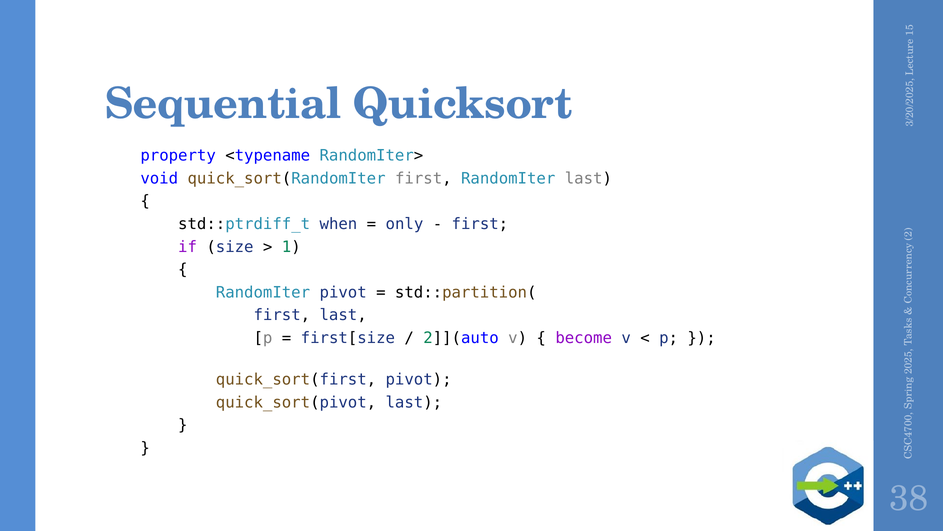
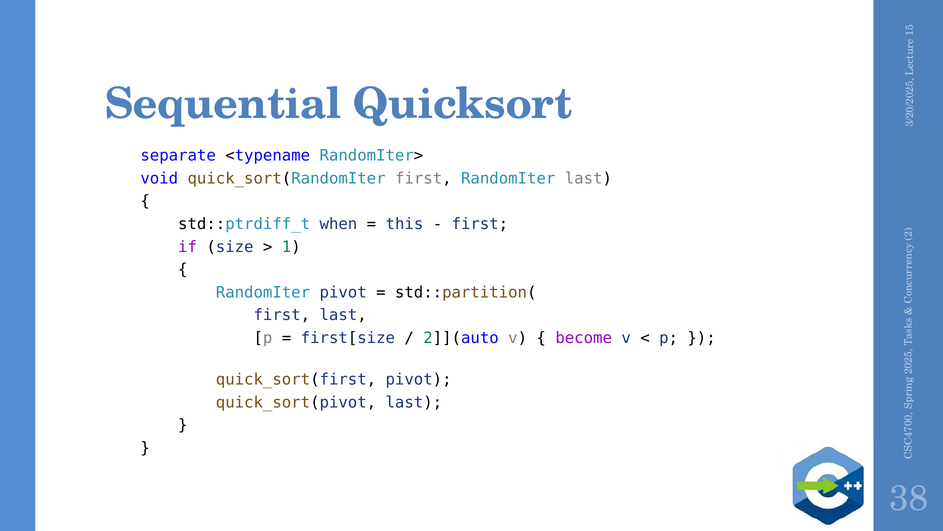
property: property -> separate (178, 155)
only: only -> this (404, 224)
